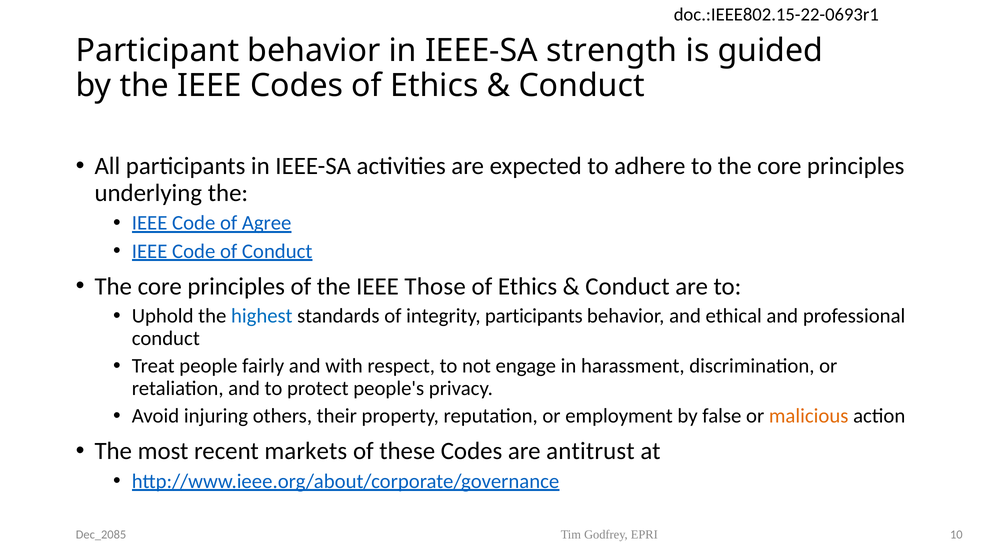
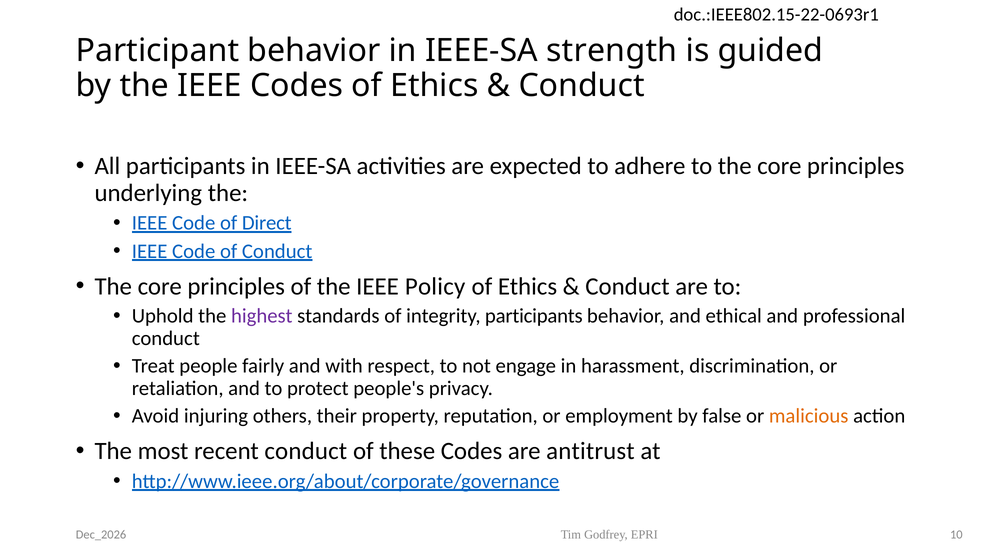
Agree: Agree -> Direct (267, 223)
Those: Those -> Policy (435, 286)
highest colour: blue -> purple (262, 316)
recent markets: markets -> conduct (306, 451)
Dec_2085: Dec_2085 -> Dec_2026 (101, 534)
